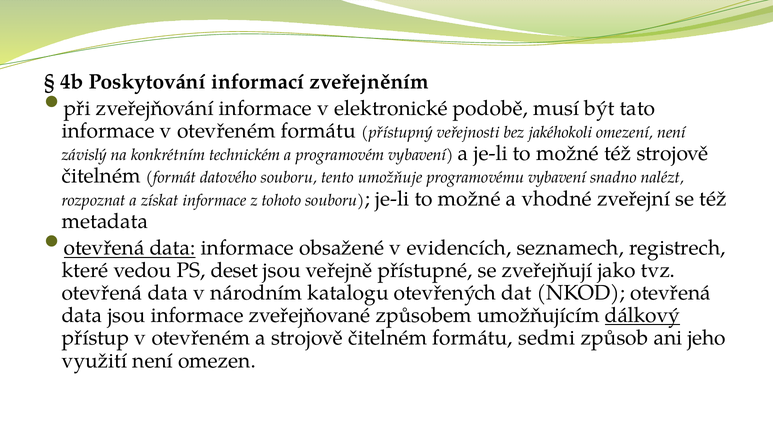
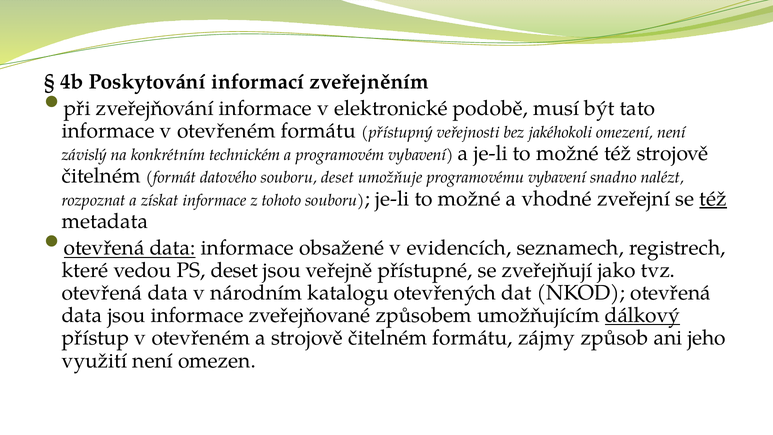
souboru tento: tento -> deset (338, 178)
též underline: none -> present (713, 199)
sedmi: sedmi -> zájmy (547, 338)
